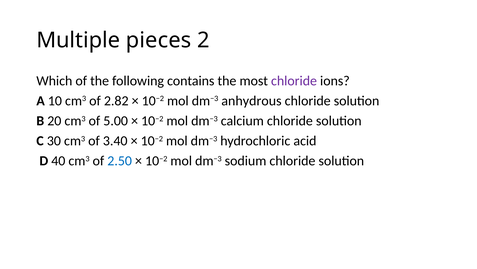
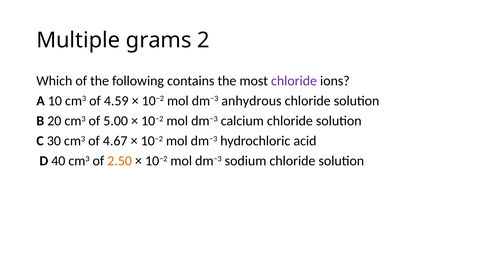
pieces: pieces -> grams (159, 40)
2.82: 2.82 -> 4.59 (116, 101)
3.40: 3.40 -> 4.67 (115, 141)
2.50 colour: blue -> orange (120, 161)
